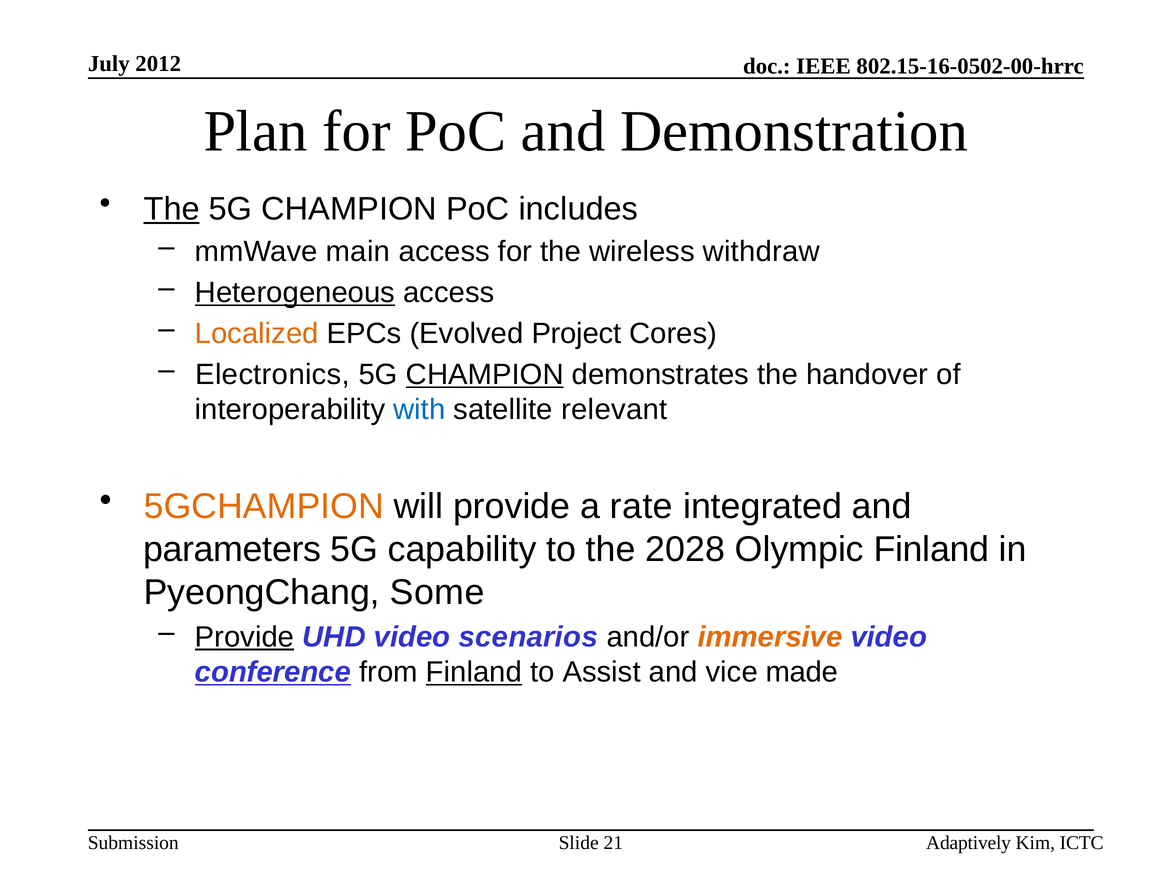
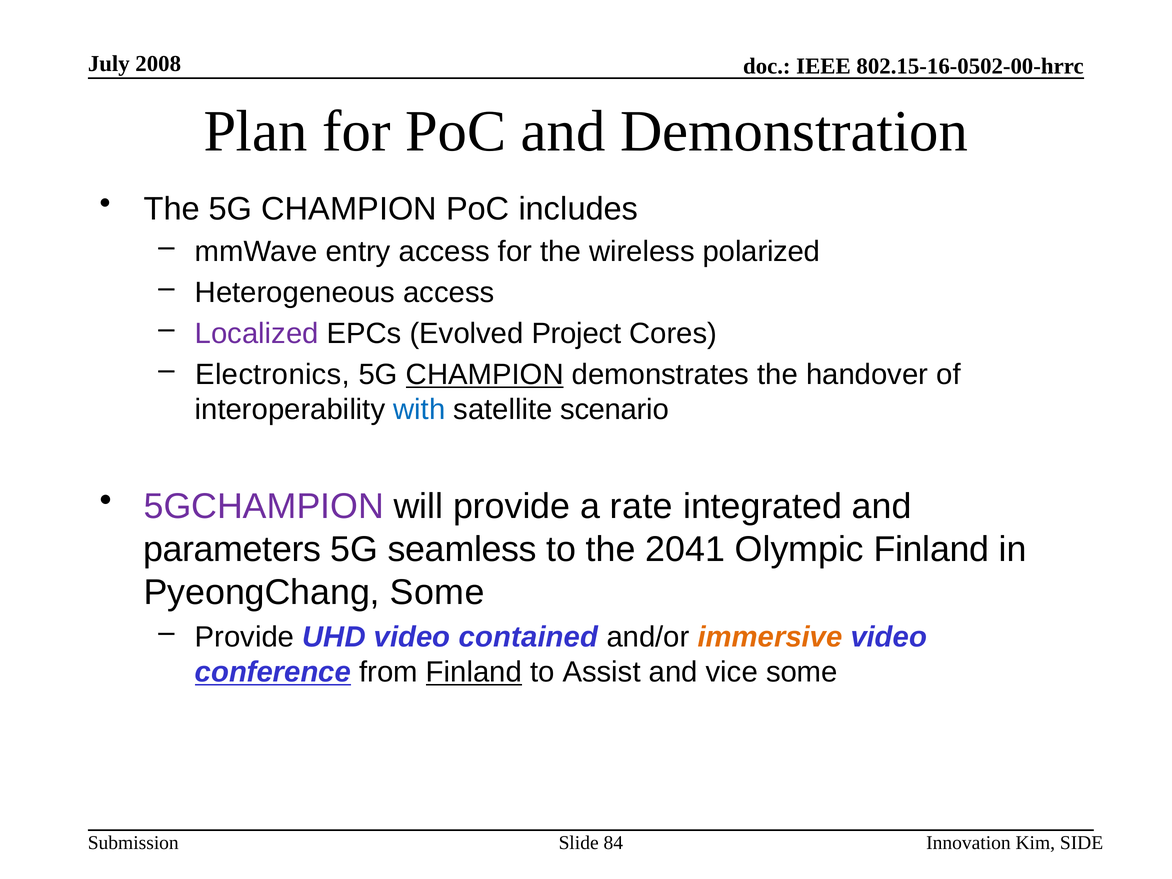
2012: 2012 -> 2008 (158, 64)
The underline: present -> none (172, 209)
main: main -> entry (358, 252)
withdraw: withdraw -> polarized (762, 252)
Heterogeneous underline: present -> none (295, 293)
Localized colour: orange -> purple (257, 334)
relevant: relevant -> scenario (615, 410)
5GCHAMPION colour: orange -> purple (264, 507)
capability: capability -> seamless (462, 549)
2028: 2028 -> 2041 (685, 549)
Provide underline: present -> none (245, 637)
scenarios: scenarios -> contained (528, 637)
vice made: made -> some (802, 672)
Adaptively: Adaptively -> Innovation (968, 843)
ICTC: ICTC -> SIDE (1082, 843)
21: 21 -> 84 (613, 843)
